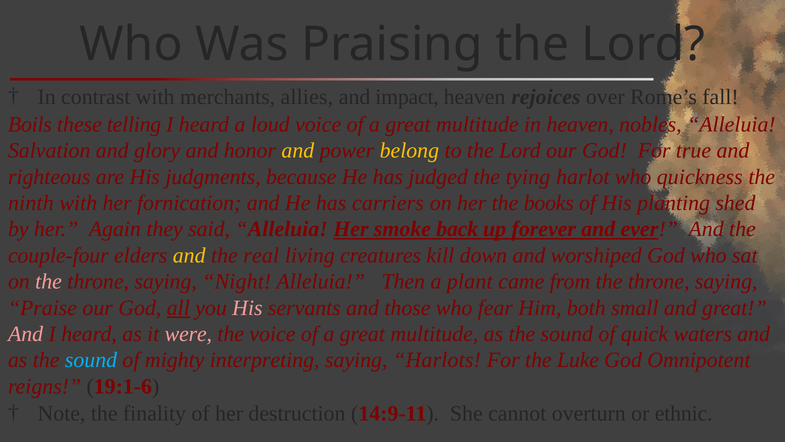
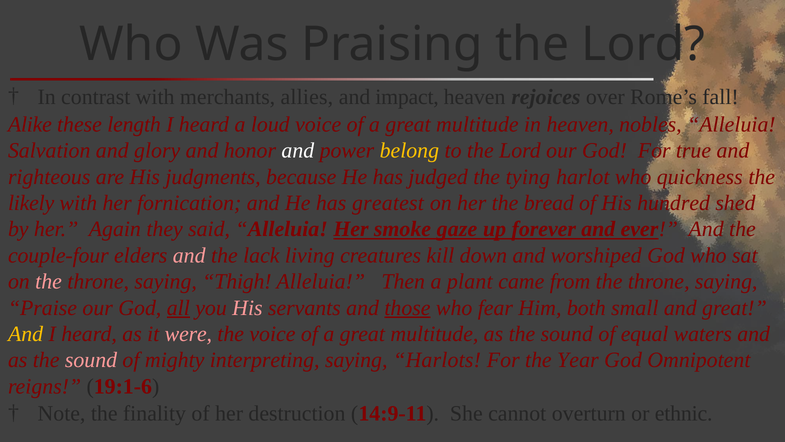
Boils: Boils -> Alike (30, 124)
telling: telling -> length (134, 124)
and colour: yellow -> white (298, 150)
ninth: ninth -> likely (31, 203)
carriers: carriers -> greatest (388, 203)
books: books -> bread (549, 203)
planting: planting -> hundred (674, 203)
back: back -> gaze (457, 229)
and colour: yellow -> pink (189, 255)
real: real -> lack (261, 255)
Night: Night -> Thigh (237, 281)
those underline: none -> present (407, 308)
And colour: pink -> yellow (26, 334)
quick: quick -> equal (645, 334)
sound colour: light blue -> pink (91, 360)
Luke: Luke -> Year (578, 360)
